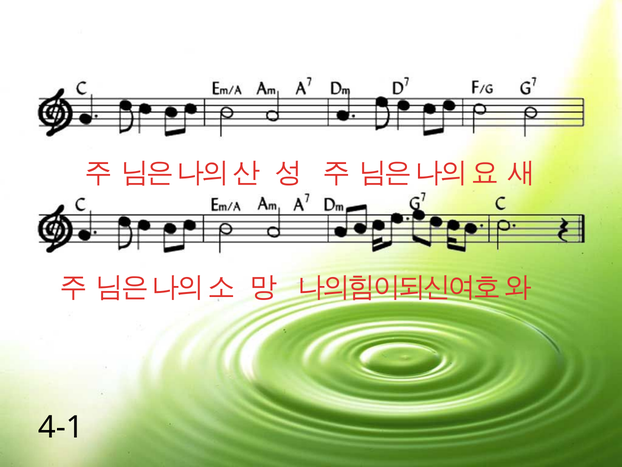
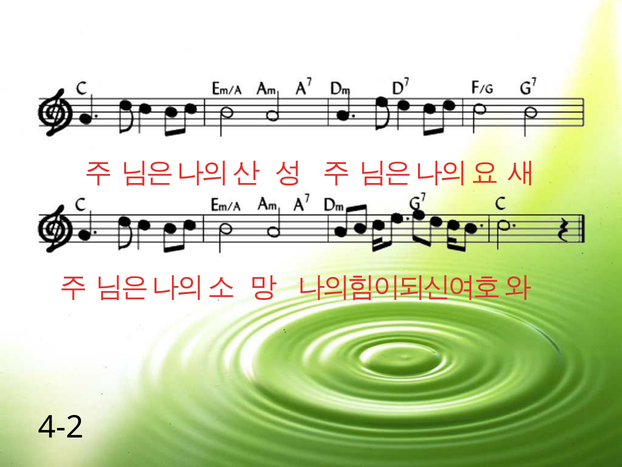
4-1: 4-1 -> 4-2 (61, 427)
